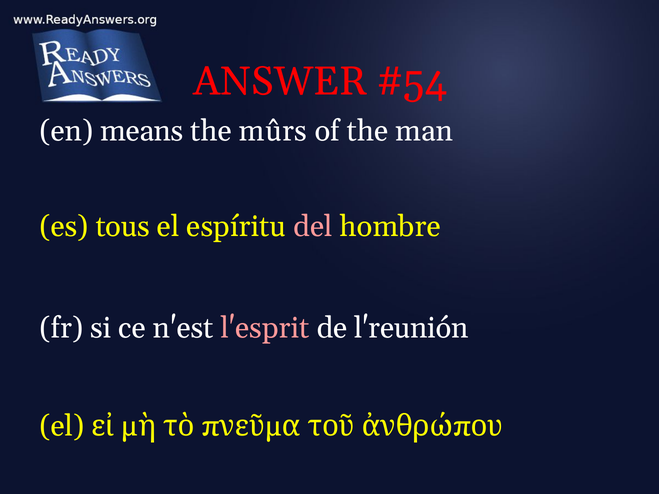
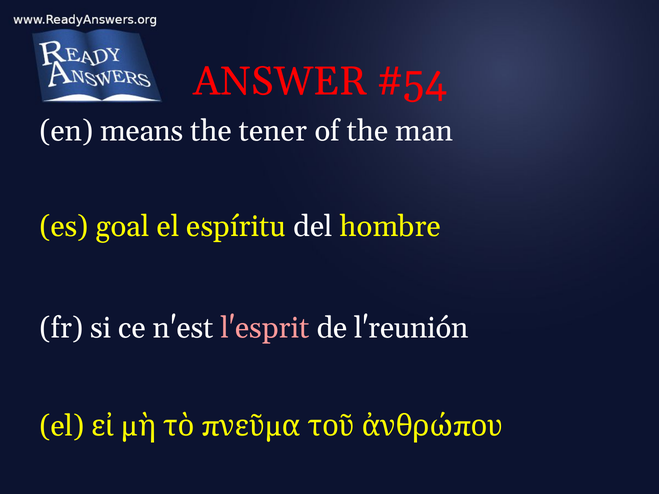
mûrs: mûrs -> tener (273, 131)
tous: tous -> goal (123, 227)
del colour: pink -> white (313, 227)
